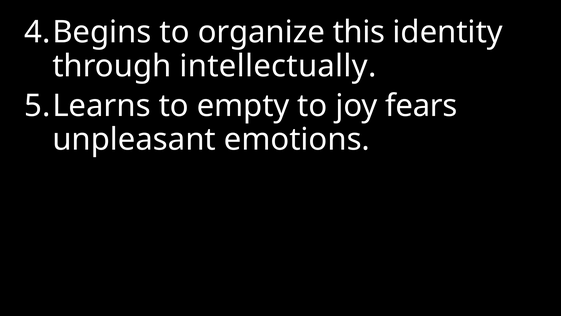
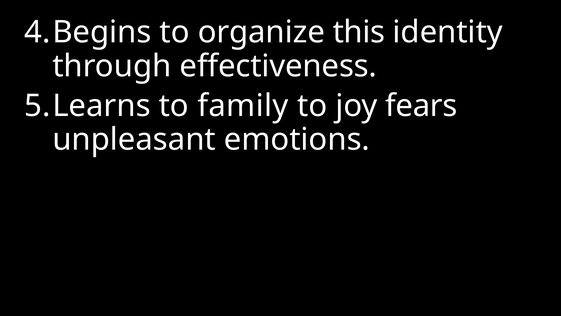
intellectually: intellectually -> effectiveness (278, 66)
empty: empty -> family (243, 106)
